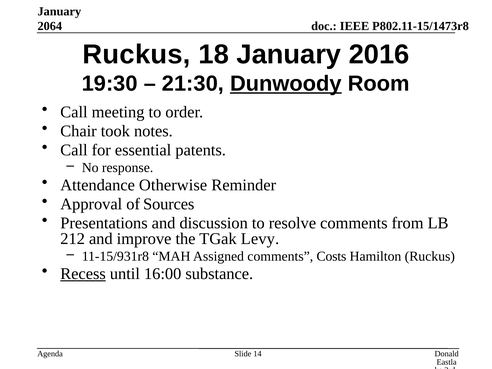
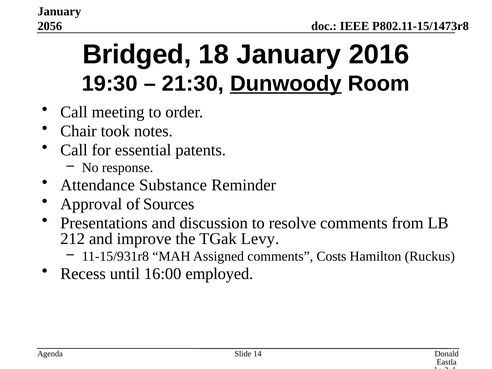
2064: 2064 -> 2056 (50, 26)
Ruckus: Ruckus -> Bridged (137, 54)
Otherwise: Otherwise -> Substance (173, 185)
Recess underline: present -> none (83, 274)
substance: substance -> employed (219, 274)
